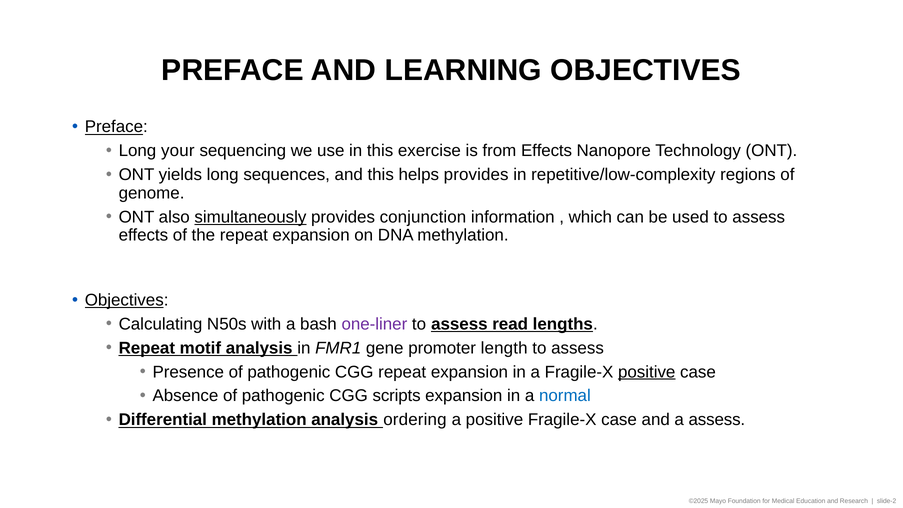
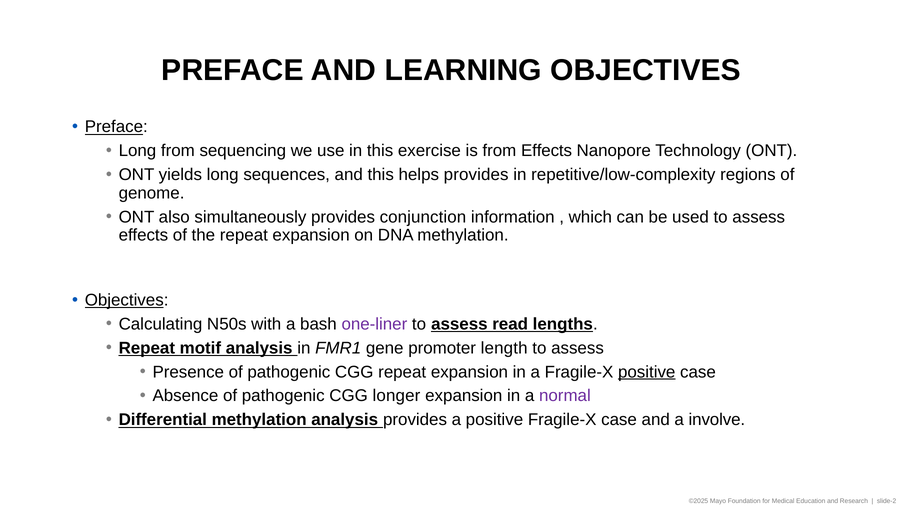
Long your: your -> from (178, 151)
simultaneously underline: present -> none (250, 217)
scripts: scripts -> longer (396, 396)
normal colour: blue -> purple (565, 396)
analysis ordering: ordering -> provides (415, 420)
a assess: assess -> involve (717, 420)
